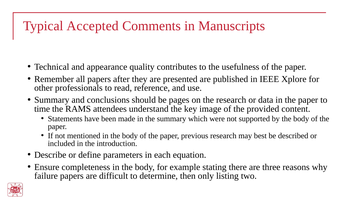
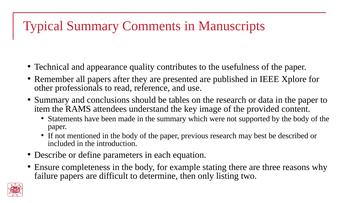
Typical Accepted: Accepted -> Summary (93, 26)
pages: pages -> tables (179, 100)
time: time -> item (42, 109)
